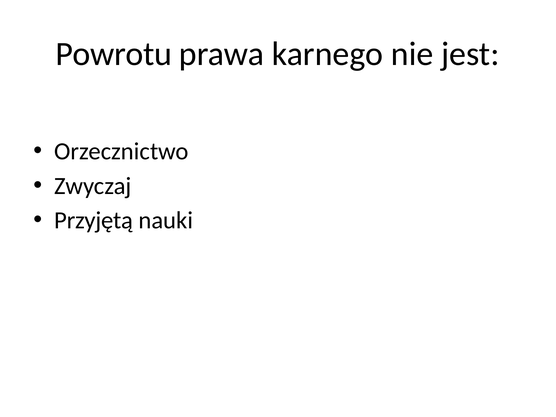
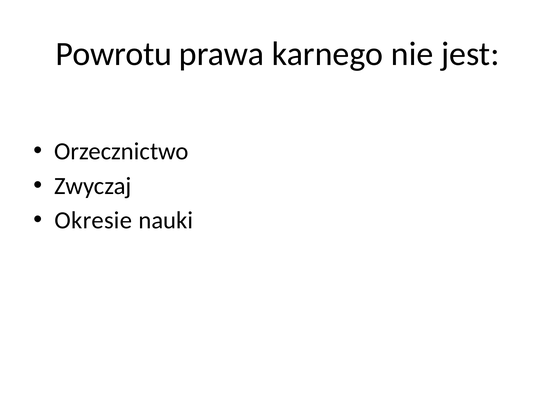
Przyjętą: Przyjętą -> Okresie (93, 220)
